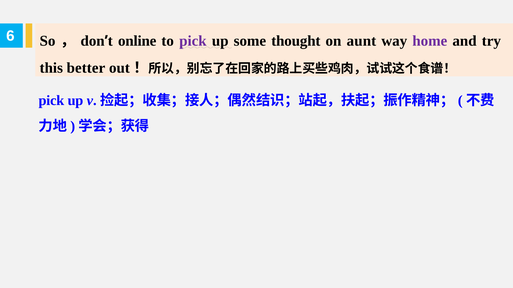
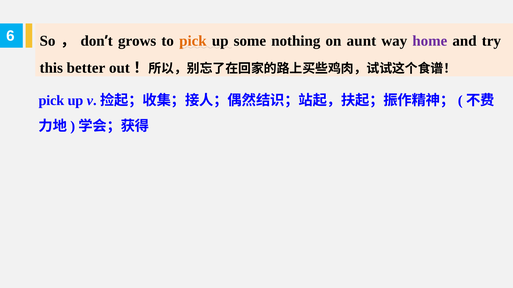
online: online -> grows (137, 41)
pick colour: purple -> orange (193, 41)
thought: thought -> nothing (296, 41)
